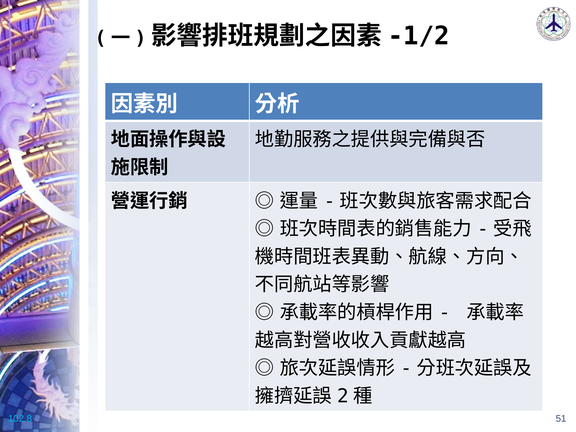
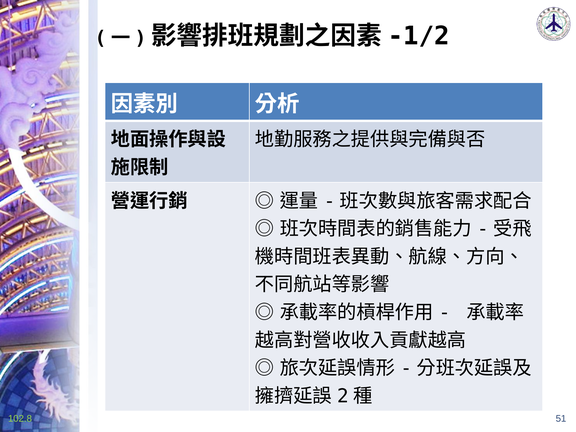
102.8 colour: light blue -> light green (20, 419)
